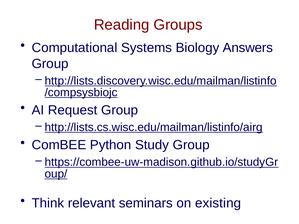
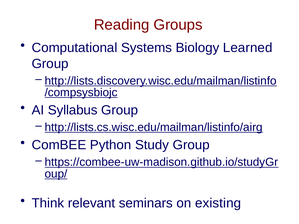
Answers: Answers -> Learned (248, 48)
Request: Request -> Syllabus (73, 110)
